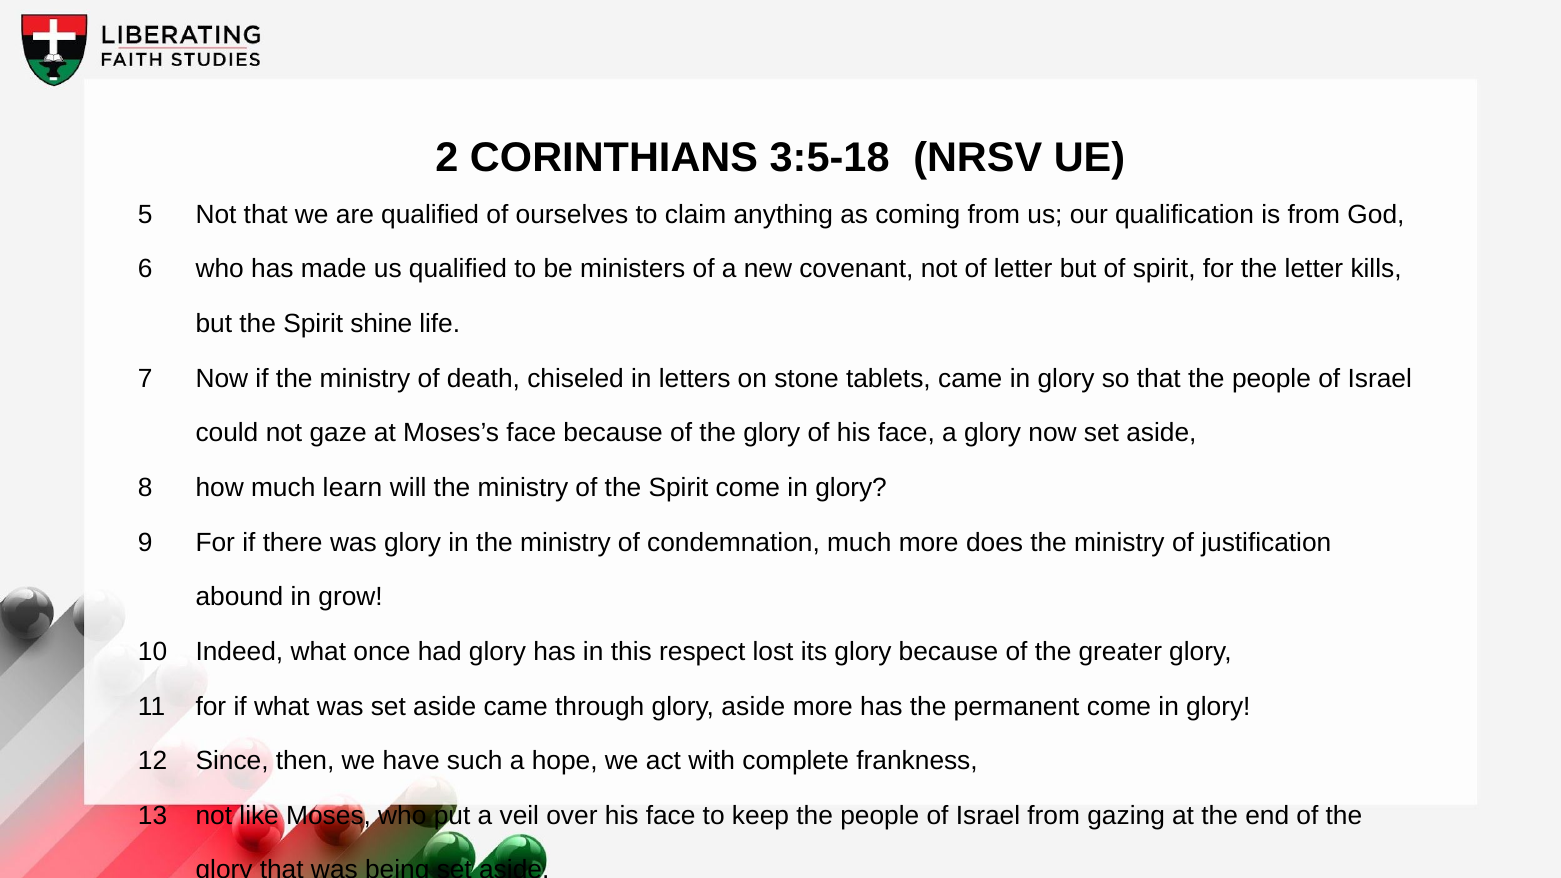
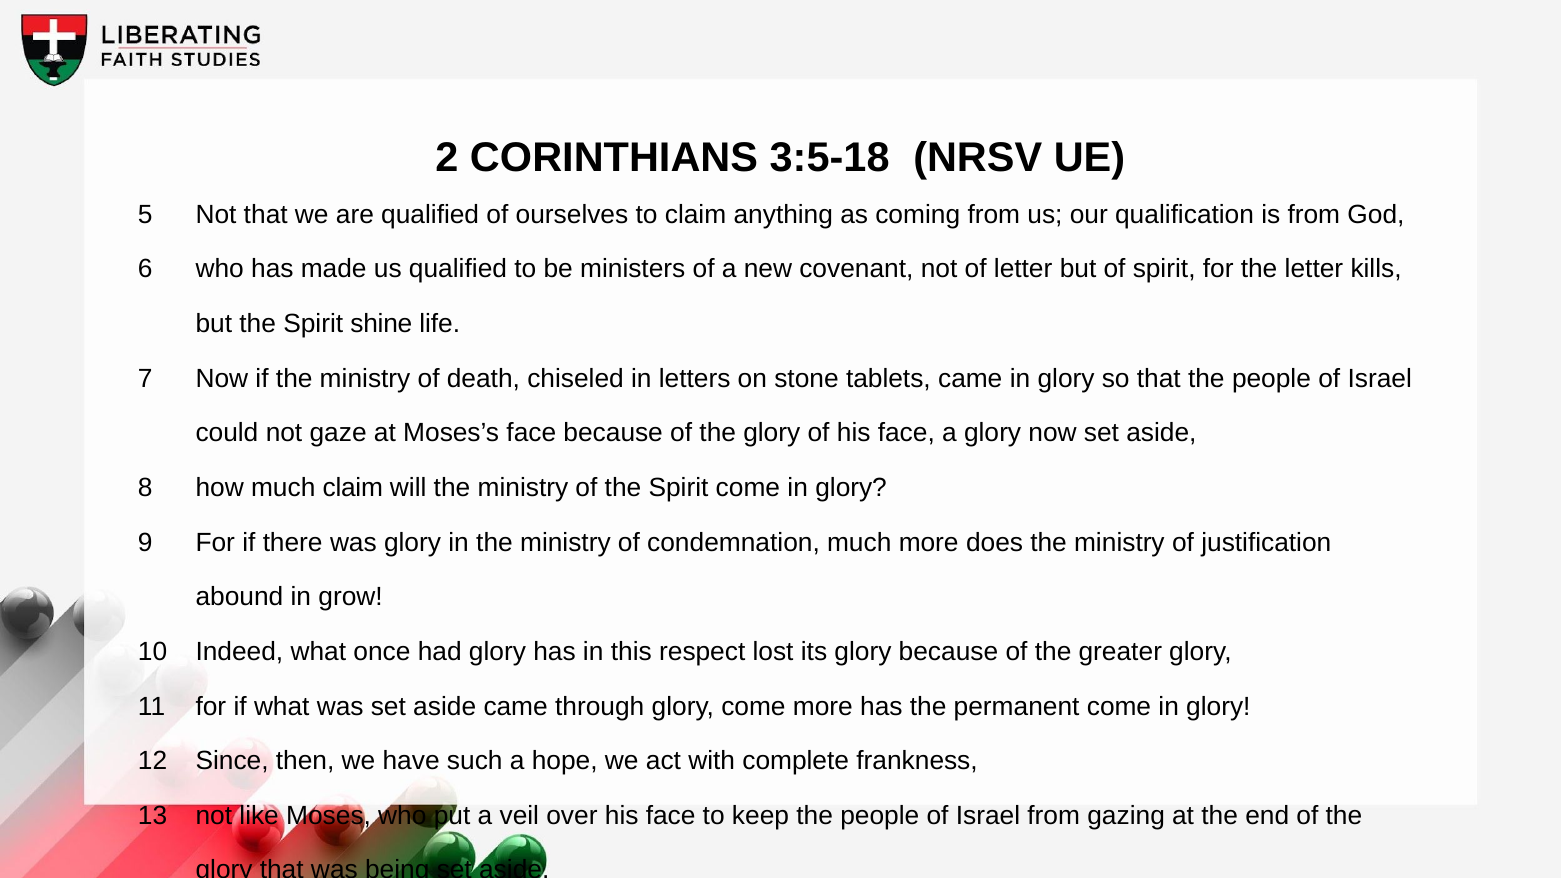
much learn: learn -> claim (353, 488)
glory aside: aside -> come (753, 706)
